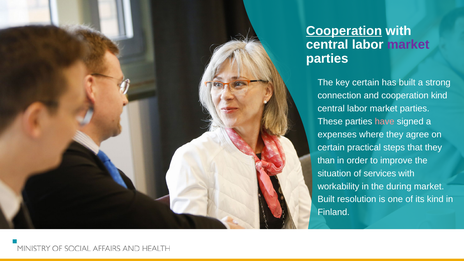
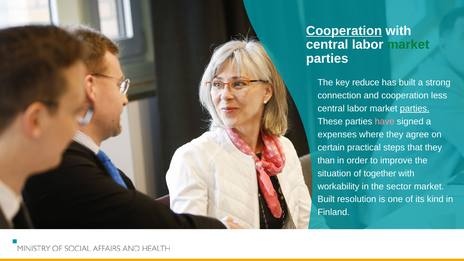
market colour: purple -> green (408, 45)
key certain: certain -> reduce (366, 82)
cooperation kind: kind -> less (439, 95)
parties underline: none -> present (415, 108)
services: services -> together (380, 173)
during: during -> sector (399, 186)
